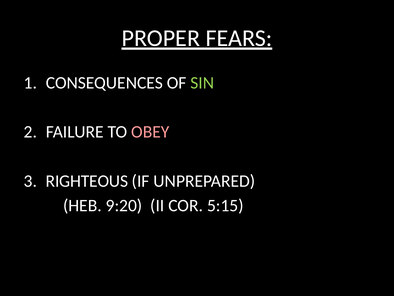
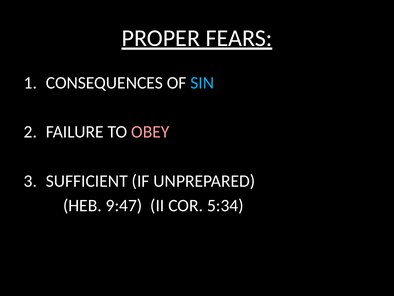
SIN colour: light green -> light blue (202, 83)
RIGHTEOUS: RIGHTEOUS -> SUFFICIENT (87, 181)
9:20: 9:20 -> 9:47 (124, 205)
5:15: 5:15 -> 5:34 (225, 205)
